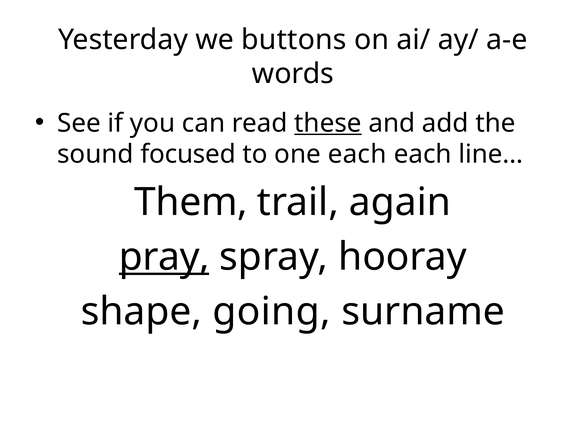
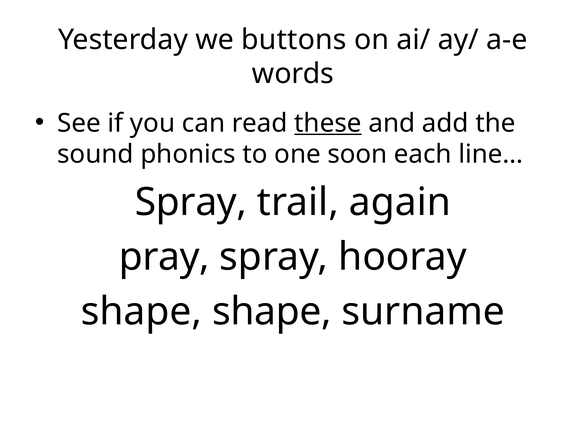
focused: focused -> phonics (188, 154)
one each: each -> soon (357, 154)
Them: Them -> Spray (191, 202)
pray underline: present -> none (164, 257)
shape going: going -> shape (272, 311)
